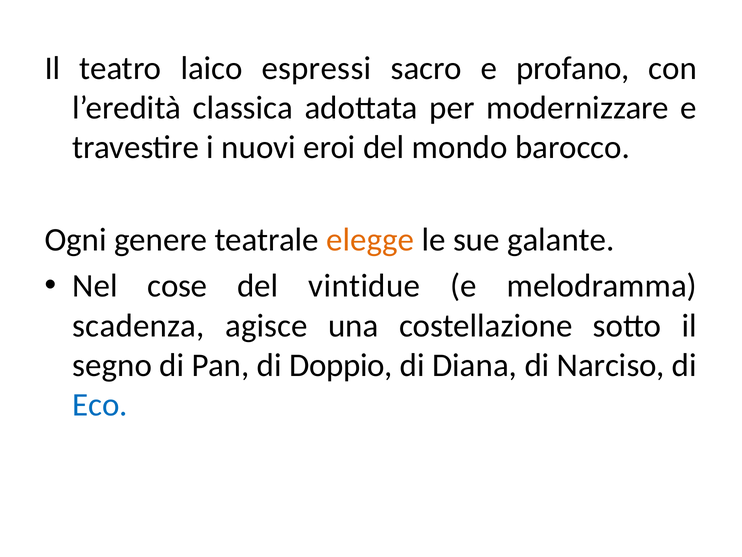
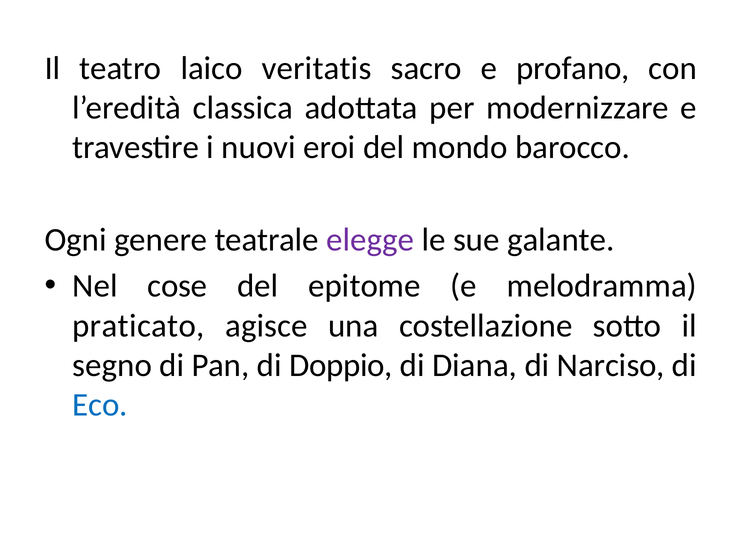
espressi: espressi -> veritatis (316, 68)
elegge colour: orange -> purple (370, 240)
vintidue: vintidue -> epitome (364, 286)
scadenza: scadenza -> praticato (138, 325)
